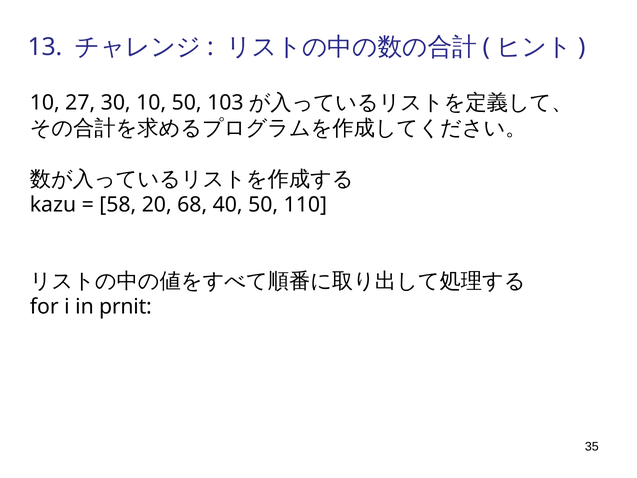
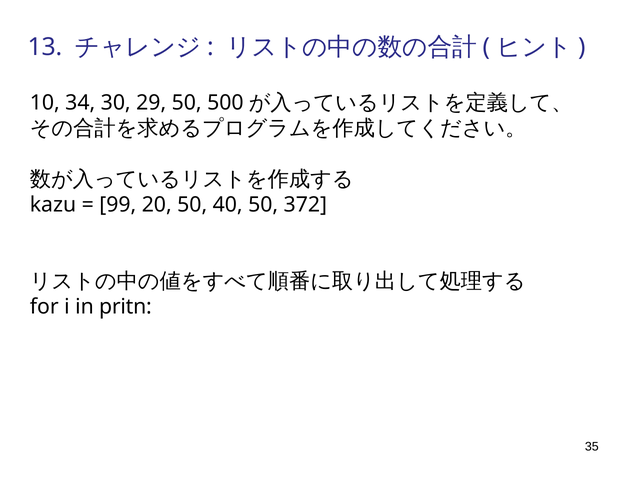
27: 27 -> 34 (80, 103)
30 10: 10 -> 29 (151, 103)
103: 103 -> 500 (225, 103)
58: 58 -> 99 (118, 205)
20 68: 68 -> 50 (192, 205)
110: 110 -> 372 (305, 205)
prnit: prnit -> pritn (125, 307)
